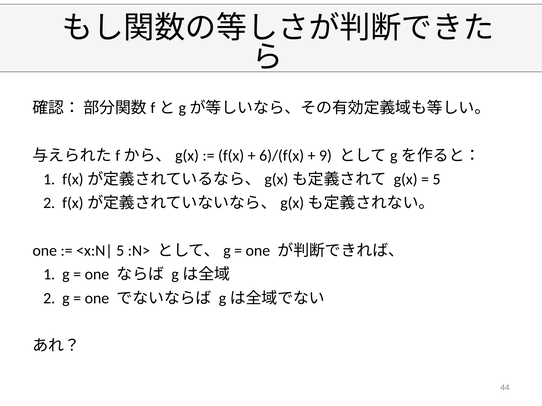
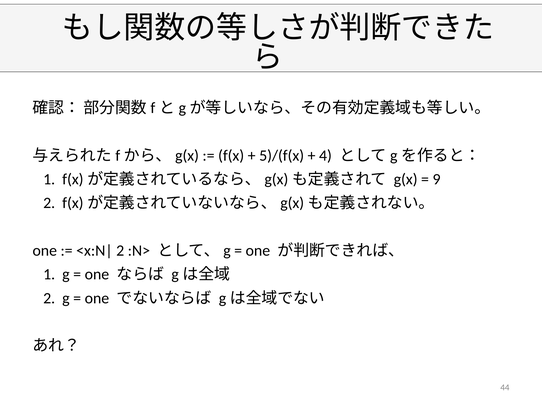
6)/(f(x: 6)/(f(x -> 5)/(f(x (282, 156)
9: 9 -> 4 (325, 156)
5: 5 -> 9 (437, 180)
5: 5 -> 2 (120, 251)
